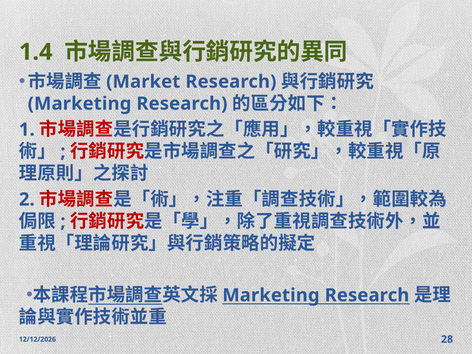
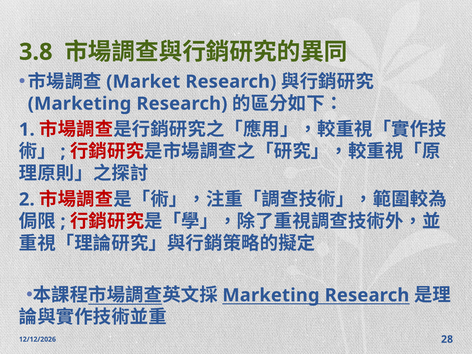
1.4: 1.4 -> 3.8 (36, 52)
